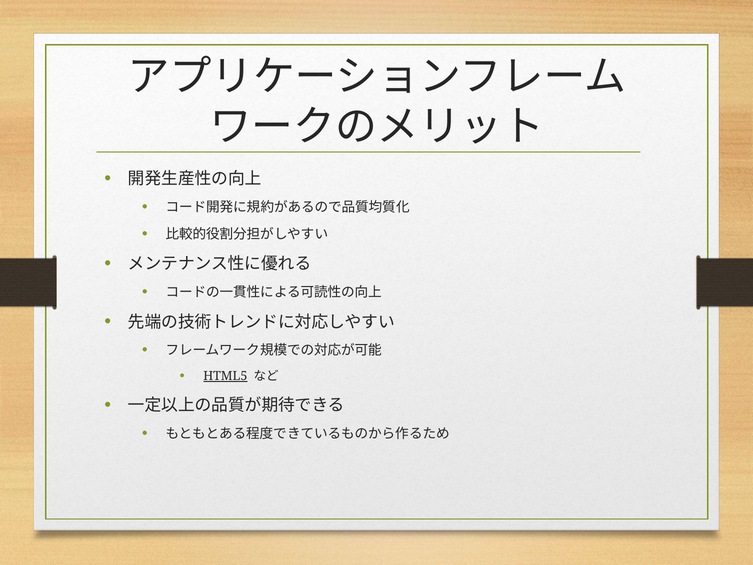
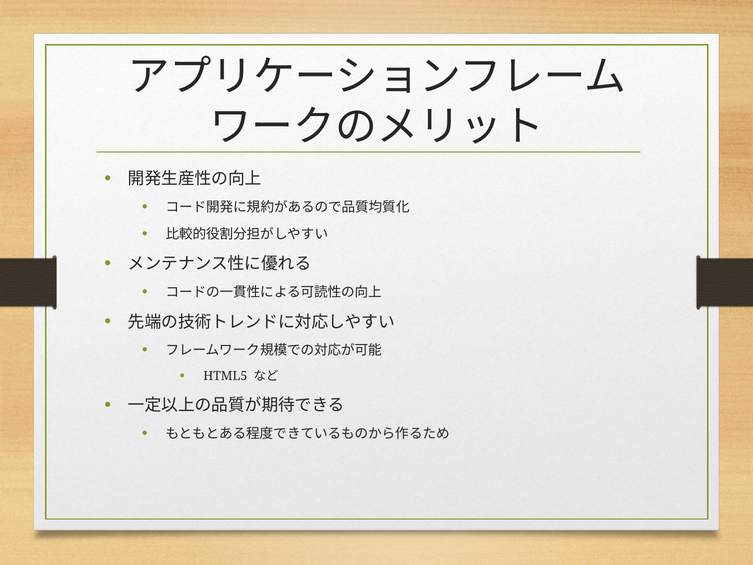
HTML5 underline: present -> none (225, 376)
